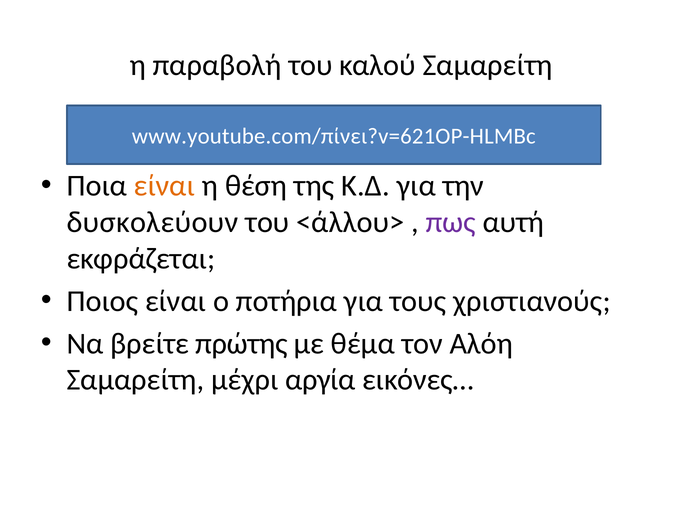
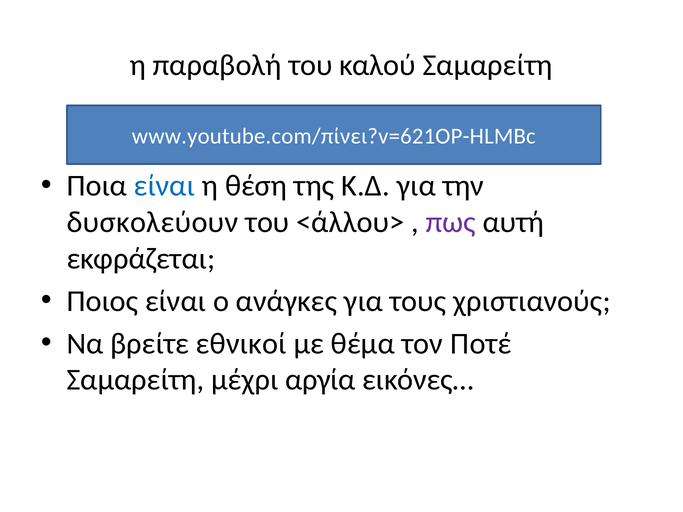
είναι colour: orange -> blue (164, 186)
ποτήρια: ποτήρια -> ανάγκες (287, 301)
πρώτης: πρώτης -> εθνικοί (241, 344)
Αλόη: Αλόη -> Ποτέ (481, 344)
